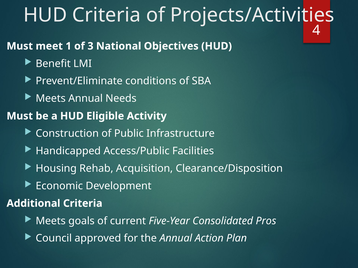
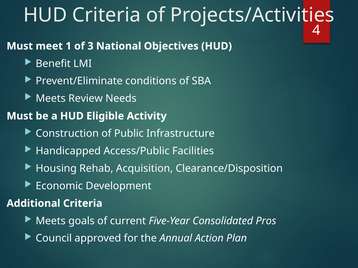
Meets Annual: Annual -> Review (86, 99)
